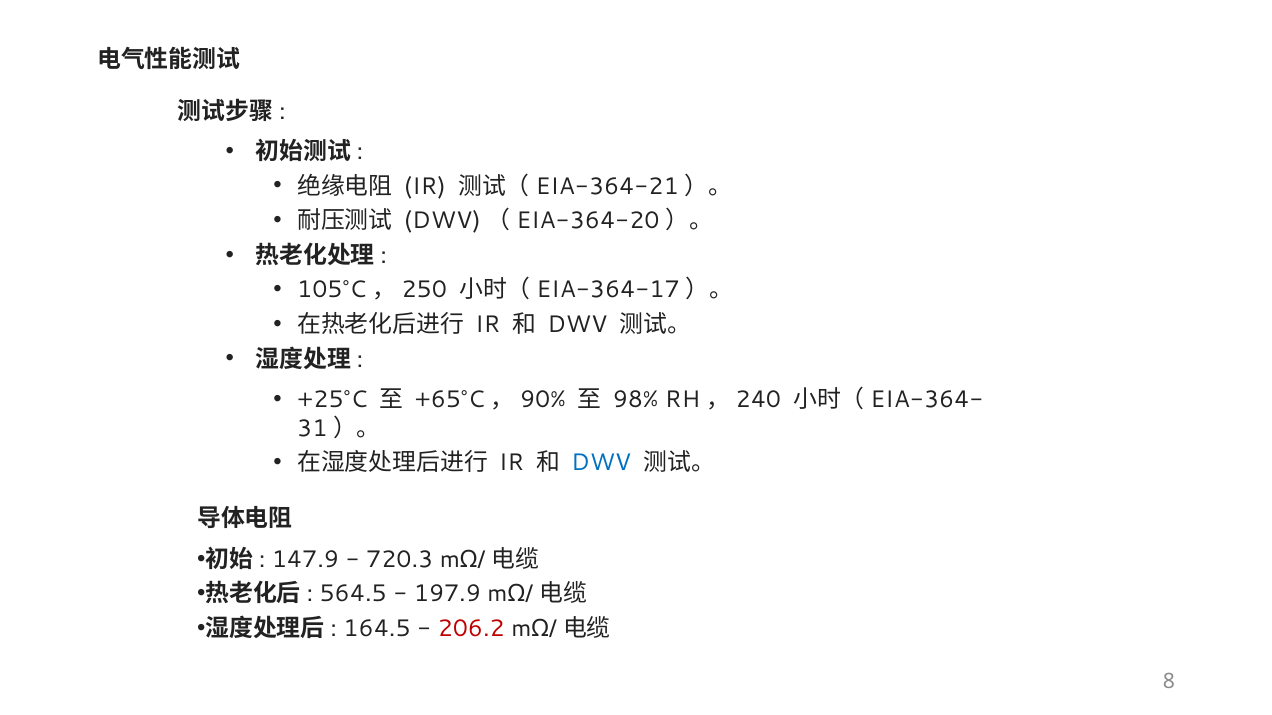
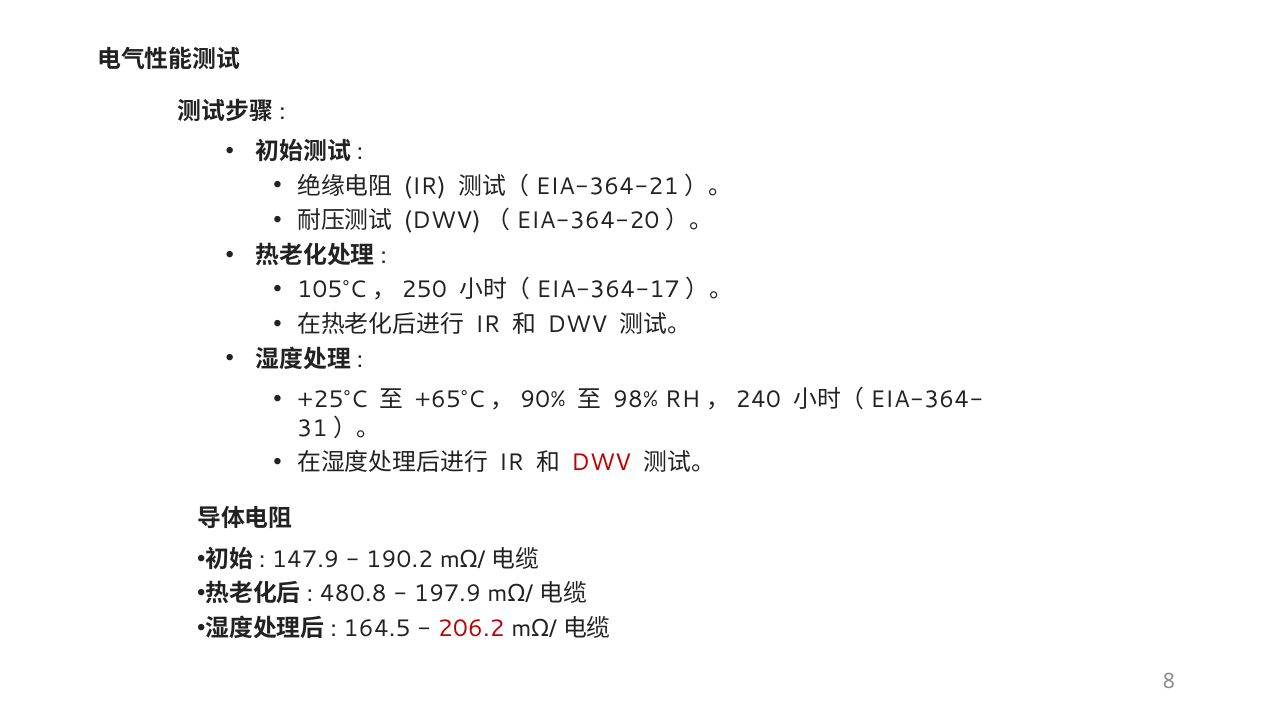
DWV colour: blue -> red (601, 463)
720.3: 720.3 -> 190.2 (400, 560)
564.5: 564.5 -> 480.8 (353, 595)
